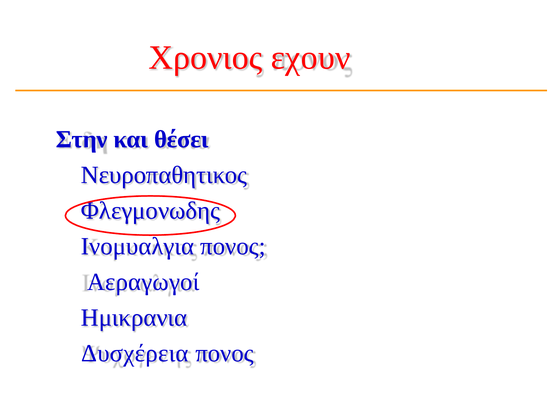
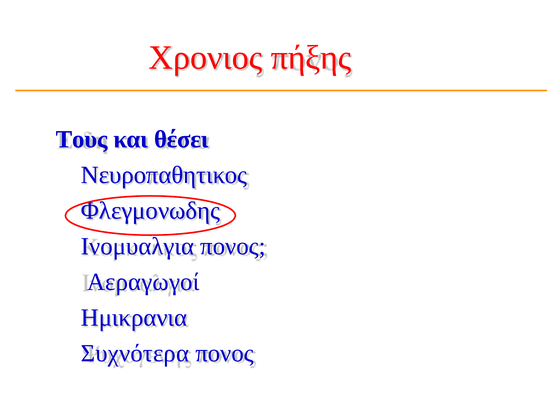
εχουν: εχουν -> πήξης (311, 58)
Στην: Στην -> Τους (82, 140)
Δυσχέρεια: Δυσχέρεια -> Συχνότερα (135, 354)
